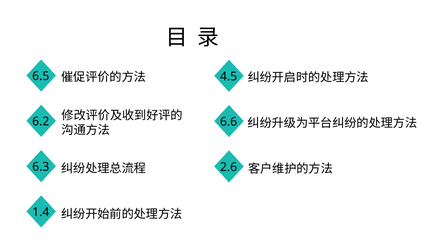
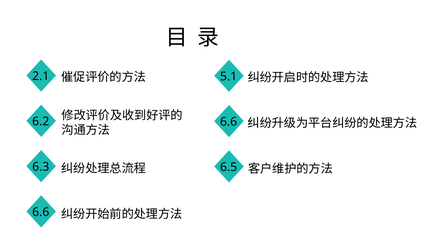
6.5: 6.5 -> 2.1 (41, 76)
4.5: 4.5 -> 5.1 (229, 76)
2.6: 2.6 -> 6.5 (229, 167)
1.4: 1.4 -> 6.6 (41, 212)
